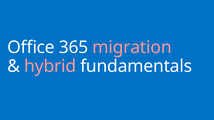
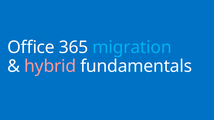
migration colour: pink -> light blue (132, 47)
